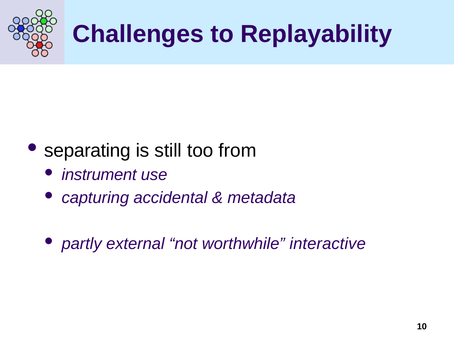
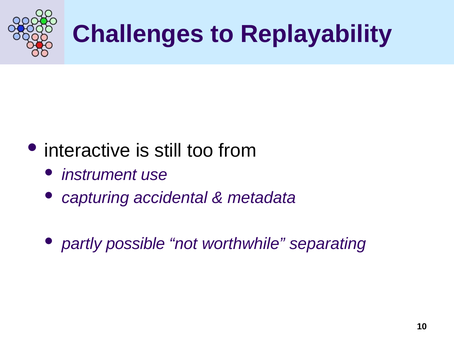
separating: separating -> interactive (87, 150)
external: external -> possible (135, 243)
interactive: interactive -> separating (328, 243)
